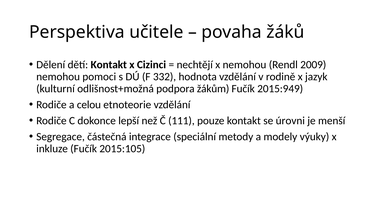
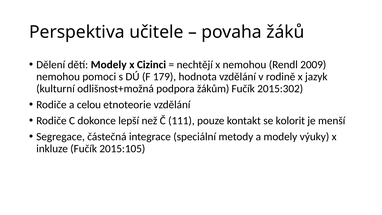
dětí Kontakt: Kontakt -> Modely (109, 65)
332: 332 -> 179 (165, 77)
2015:949: 2015:949 -> 2015:302 (280, 89)
úrovni: úrovni -> kolorit (290, 121)
